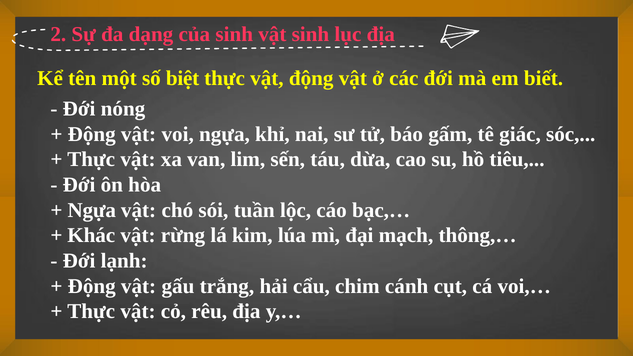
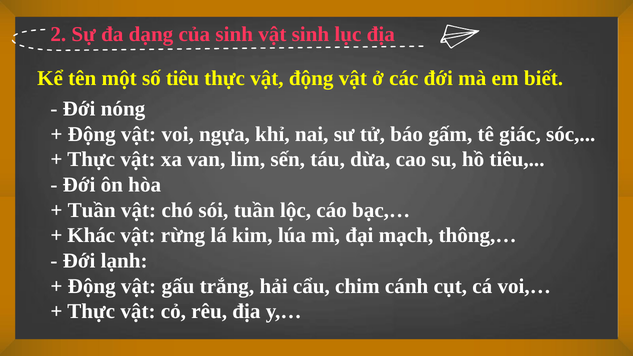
số biệt: biệt -> tiêu (183, 78)
Ngựa: Ngựa -> Tuần (92, 210)
